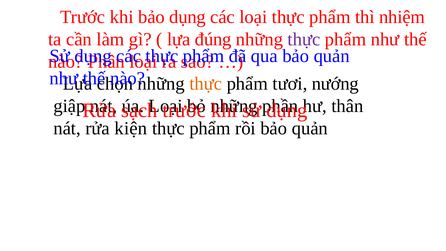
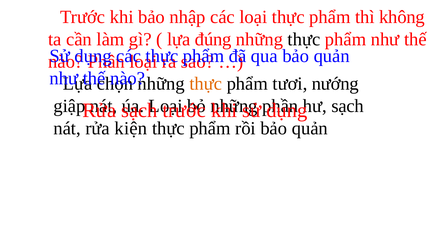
bảo dụng: dụng -> nhập (188, 17)
nhiệm: nhiệm -> không (402, 17)
thực colour: purple -> black (304, 39)
hư thân: thân -> sạch (348, 106)
